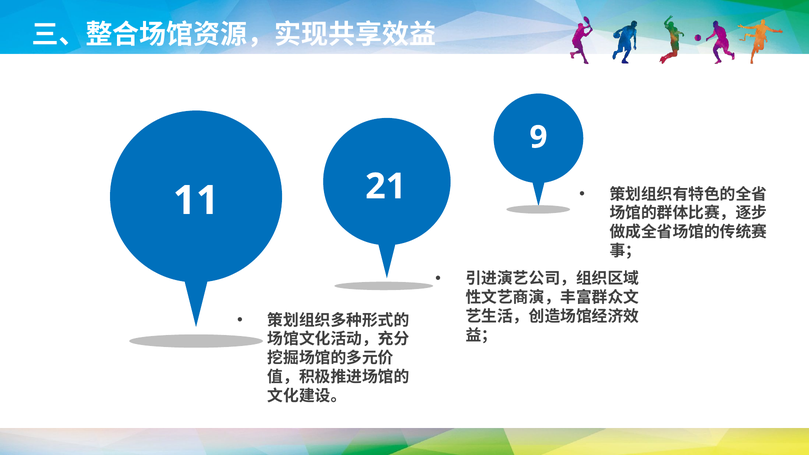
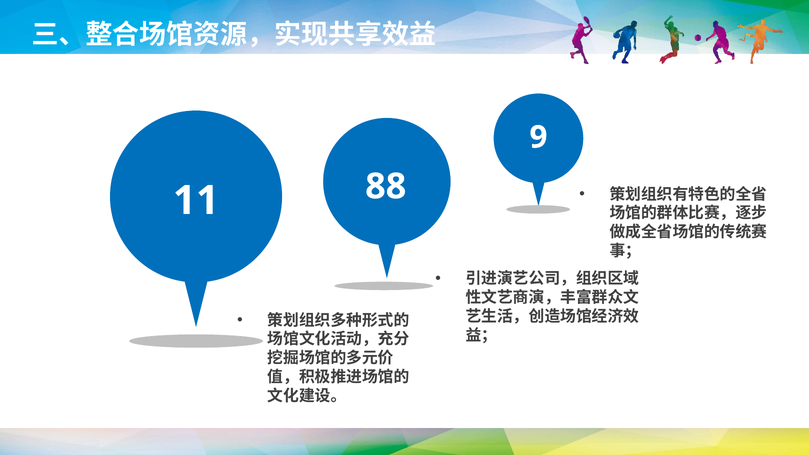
21: 21 -> 88 (386, 186)
